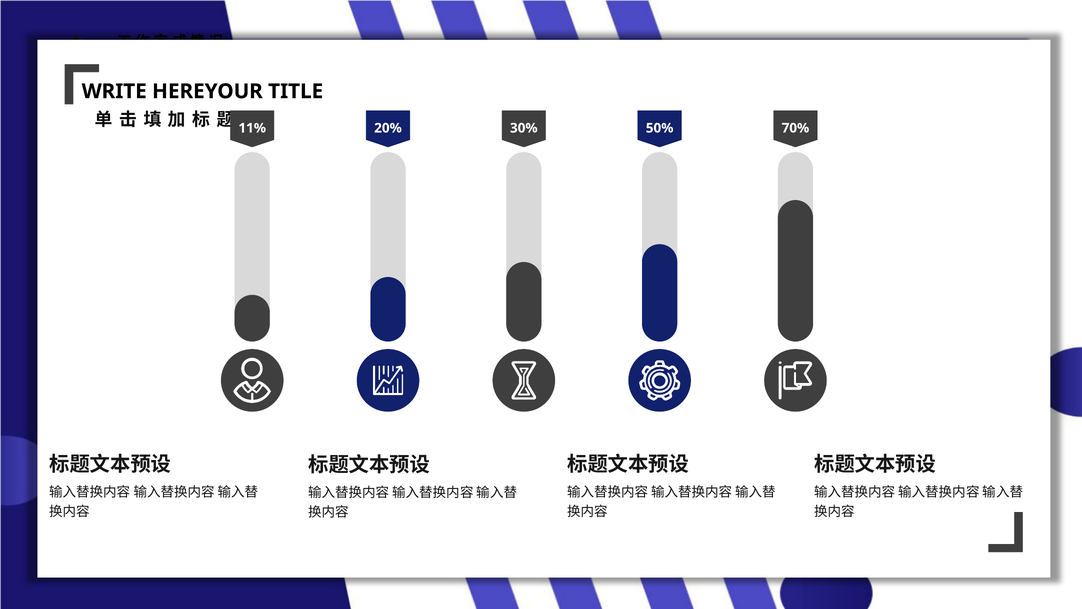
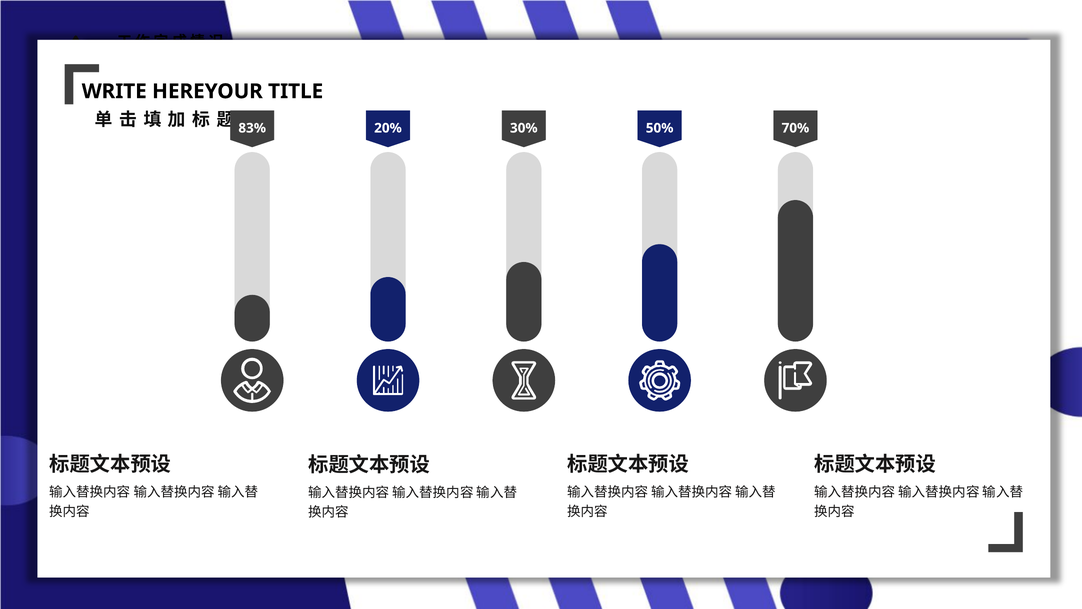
11%: 11% -> 83% (252, 128)
